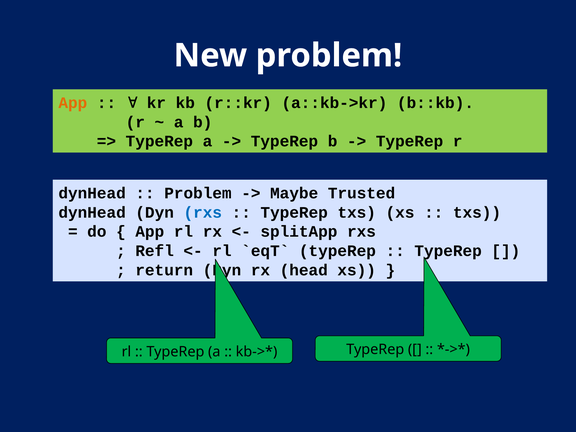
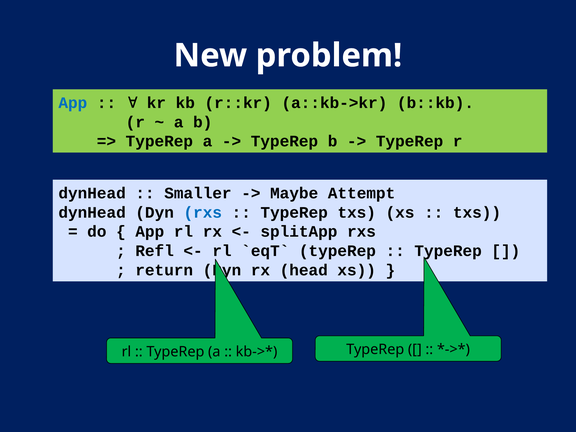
App colour: orange -> blue (73, 103)
Problem: Problem -> Smaller (198, 193)
Trusted: Trusted -> Attempt (362, 193)
